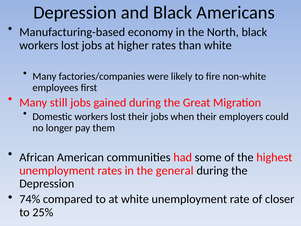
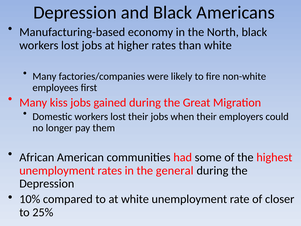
still: still -> kiss (59, 102)
74%: 74% -> 10% (30, 199)
